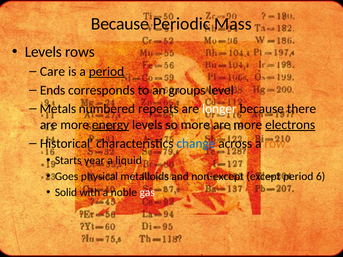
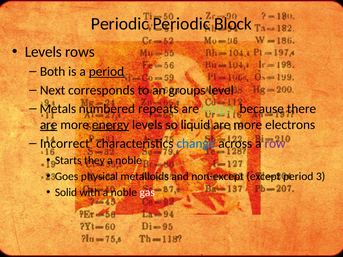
Because: Because -> Periodic (120, 24)
Mass: Mass -> Block (233, 24)
Care: Care -> Both (53, 72)
Ends: Ends -> Next (53, 90)
longer colour: white -> light green (219, 109)
are underline: none -> present (49, 125)
so more: more -> liquid (195, 125)
electrons underline: present -> none (290, 125)
Historical: Historical -> Incorrect (66, 144)
row colour: orange -> purple (275, 144)
year: year -> they (94, 161)
liquid: liquid -> noble (129, 161)
6: 6 -> 3 (321, 177)
